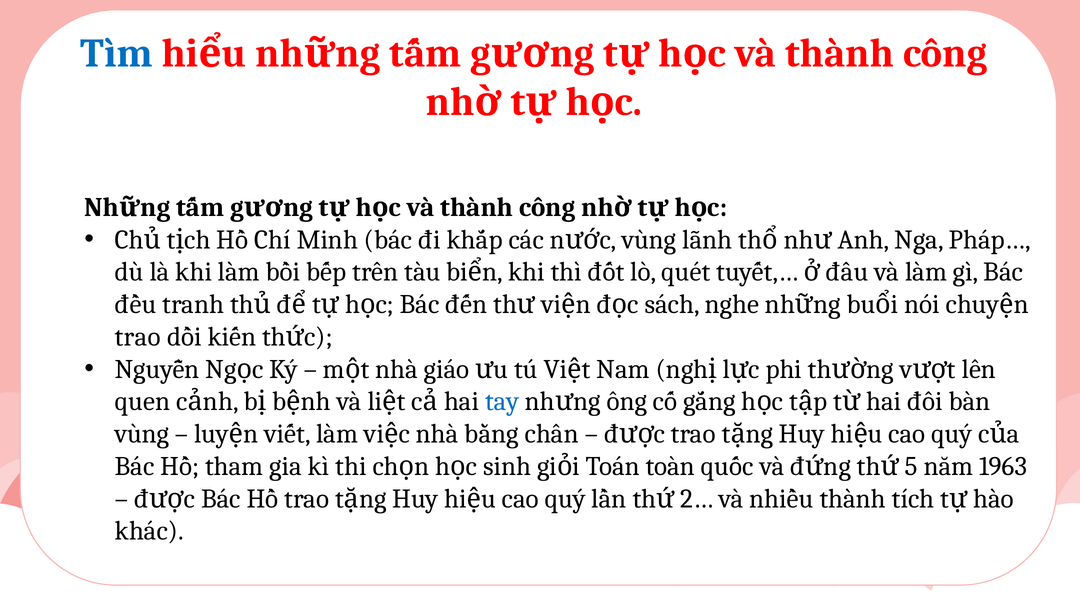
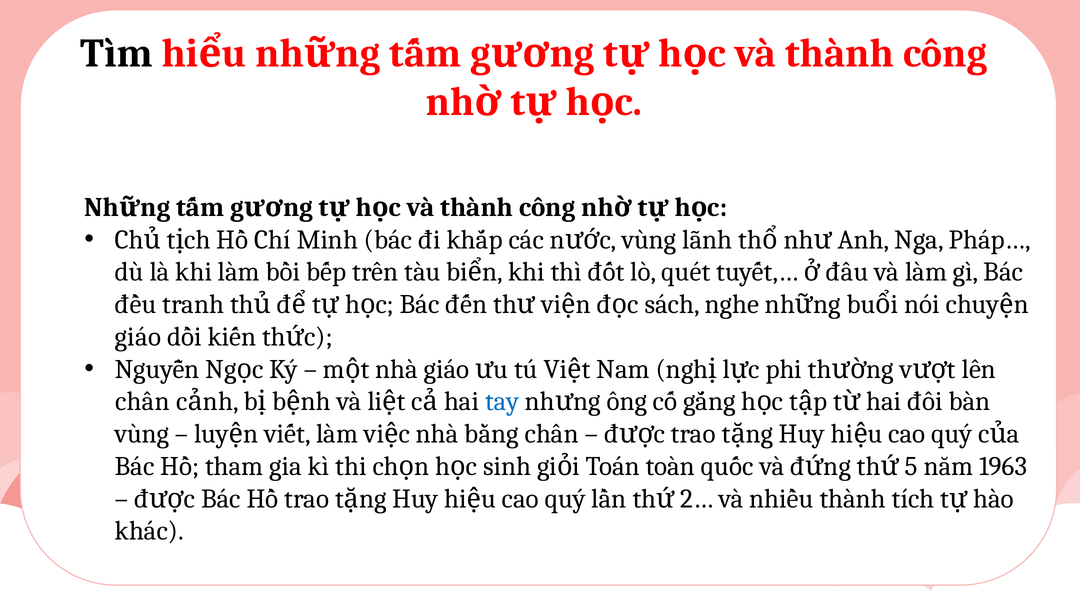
Tìm colour: blue -> black (117, 53)
trao: trao -> giáo (138, 337)
quen: quen -> chân (142, 402)
